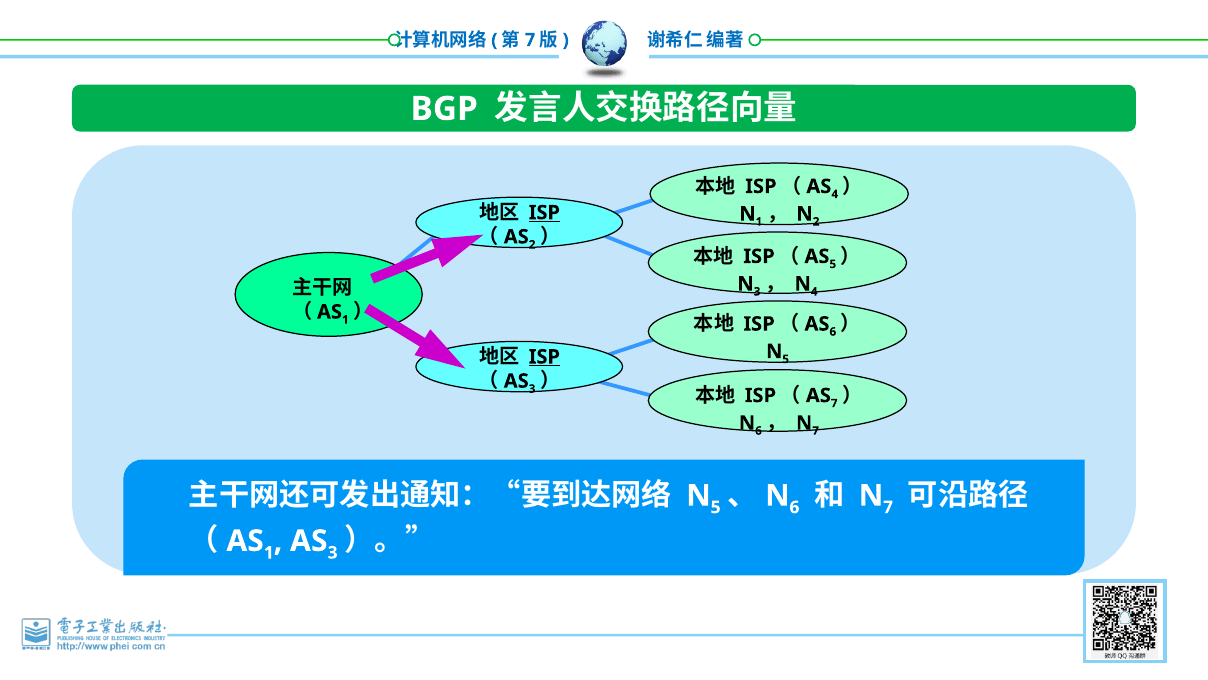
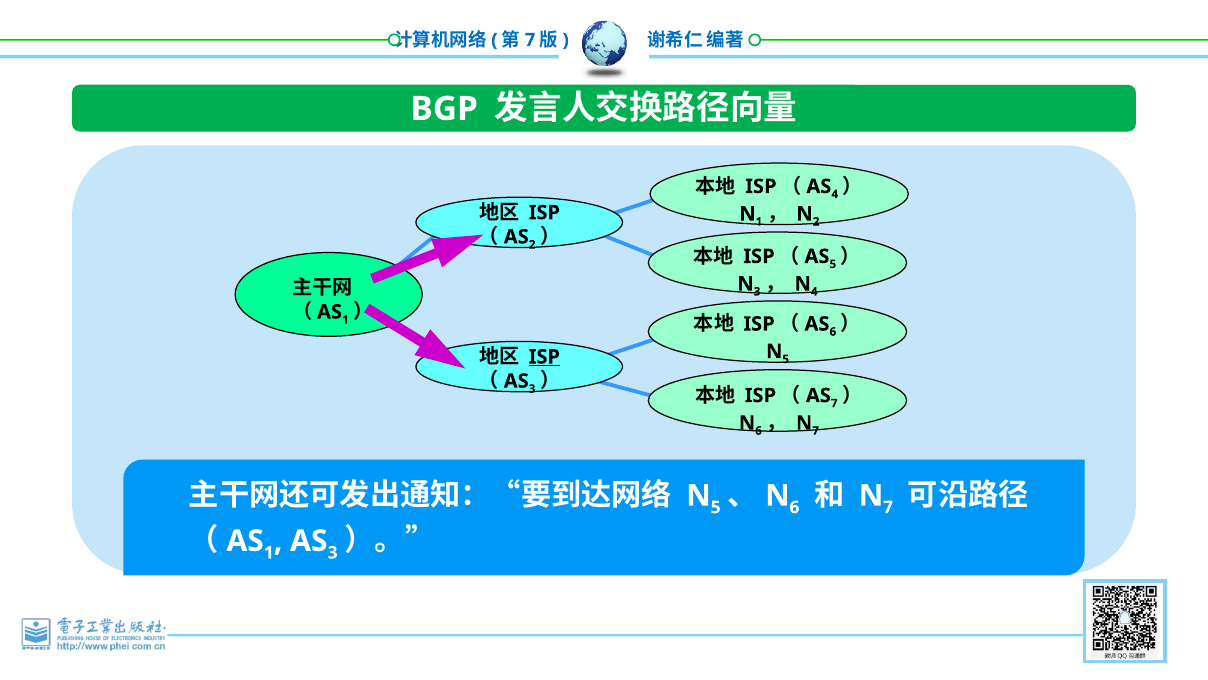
ISP underline: present -> none (544, 213)
